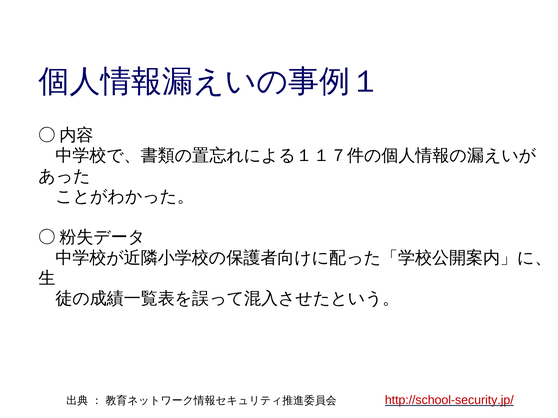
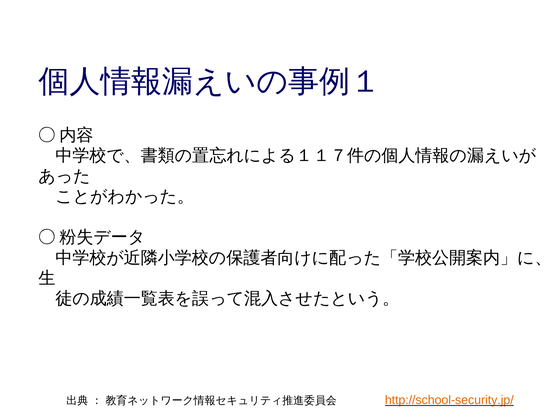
http://school-security.jp/ colour: red -> orange (449, 400)
